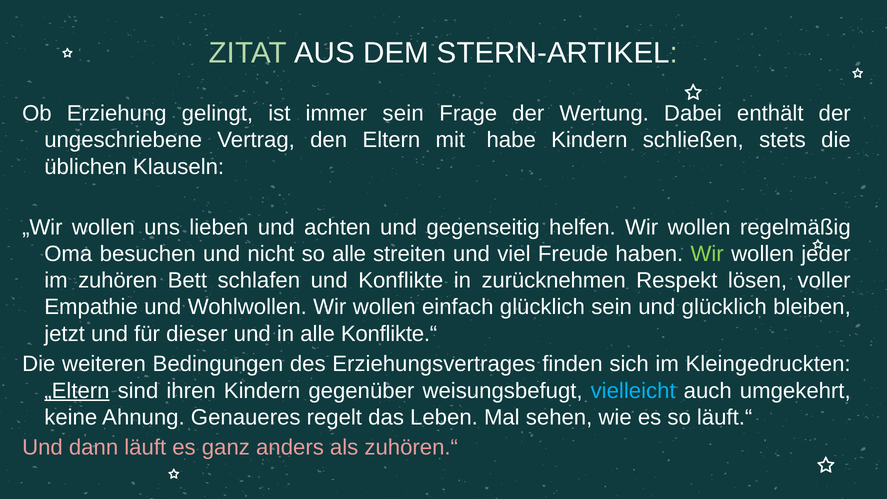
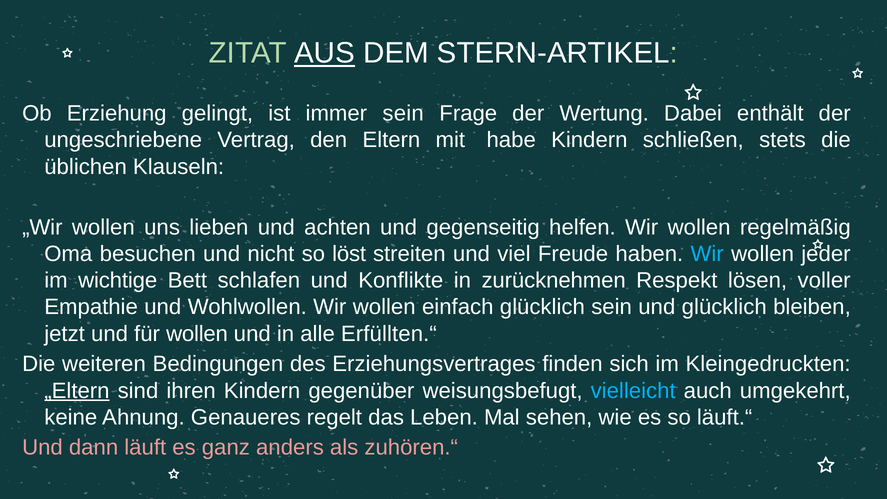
AUS underline: none -> present (325, 53)
so alle: alle -> löst (349, 254)
Wir colour: light green -> light blue (707, 254)
zuhören: zuhören -> wichtige (118, 281)
für dieser: dieser -> wollen (197, 334)
Konflikte.“: Konflikte.“ -> Erfüllten.“ (389, 334)
